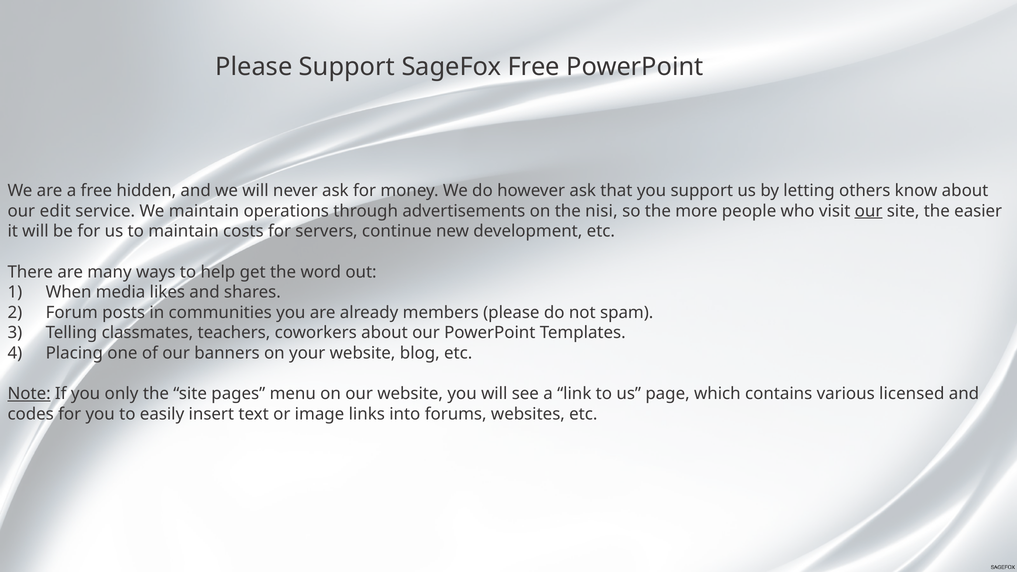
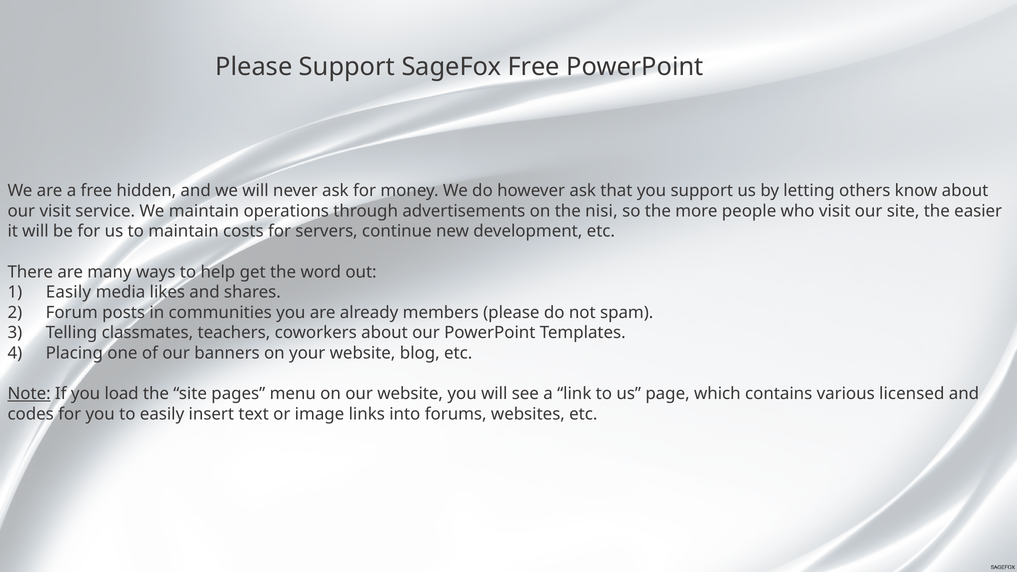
our edit: edit -> visit (55, 211)
our underline: present -> none (869, 211)
When: When -> Easily (68, 292)
only: only -> load (122, 394)
